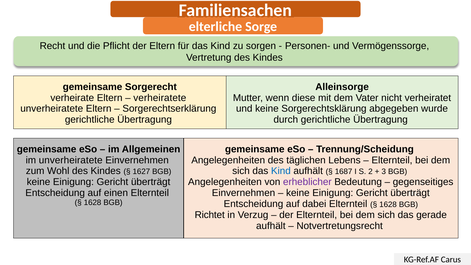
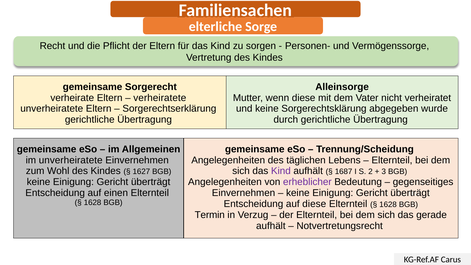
Kind colour: blue -> purple (281, 171)
auf dabei: dabei -> diese (314, 204)
Richtet: Richtet -> Termin (210, 215)
